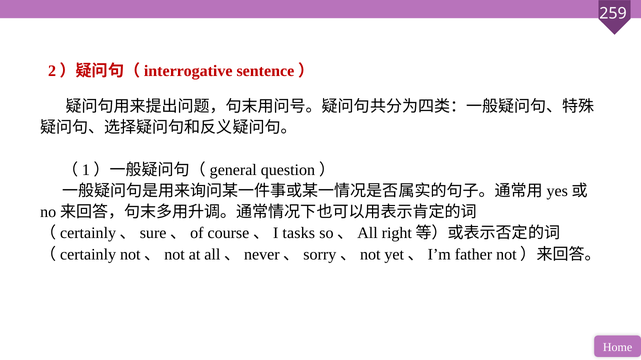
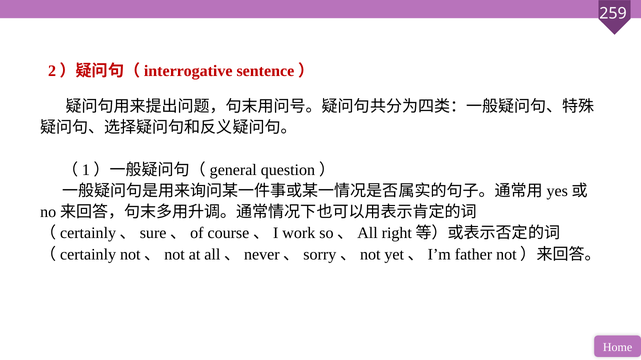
tasks: tasks -> work (299, 234)
